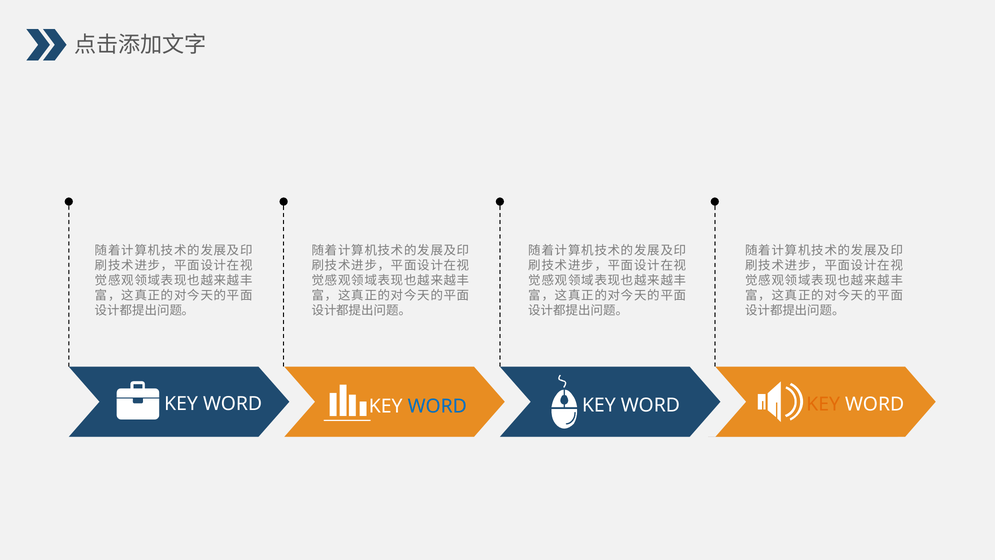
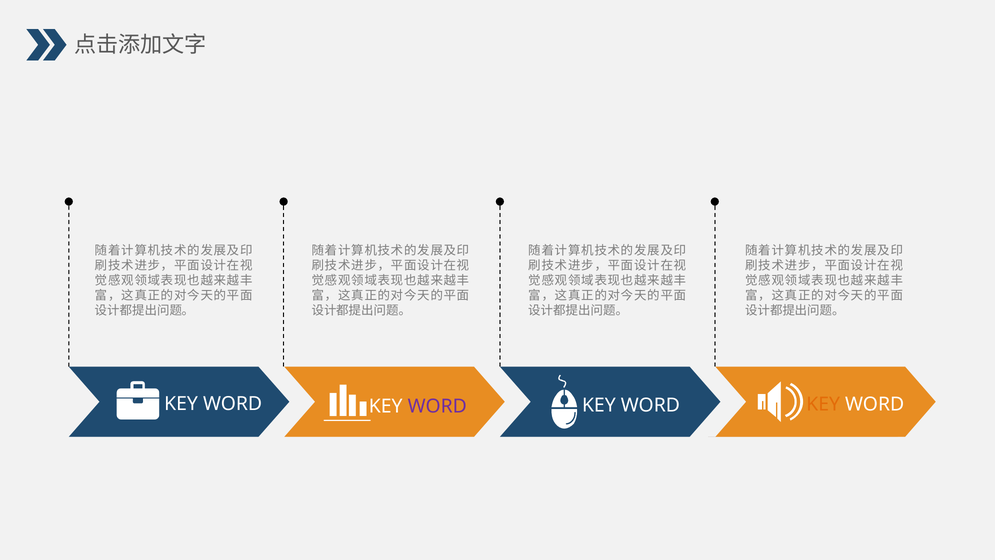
WORD colour: blue -> purple (437, 406)
